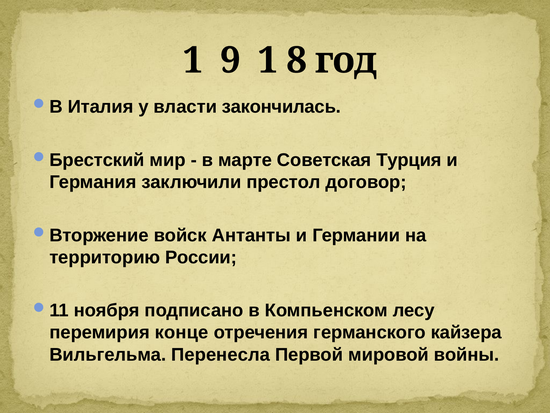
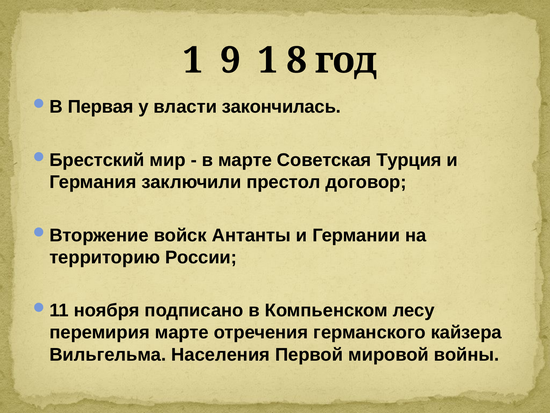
Италия: Италия -> Первая (101, 107)
перемирия конце: конце -> марте (182, 332)
Перенесла: Перенесла -> Населения (221, 354)
